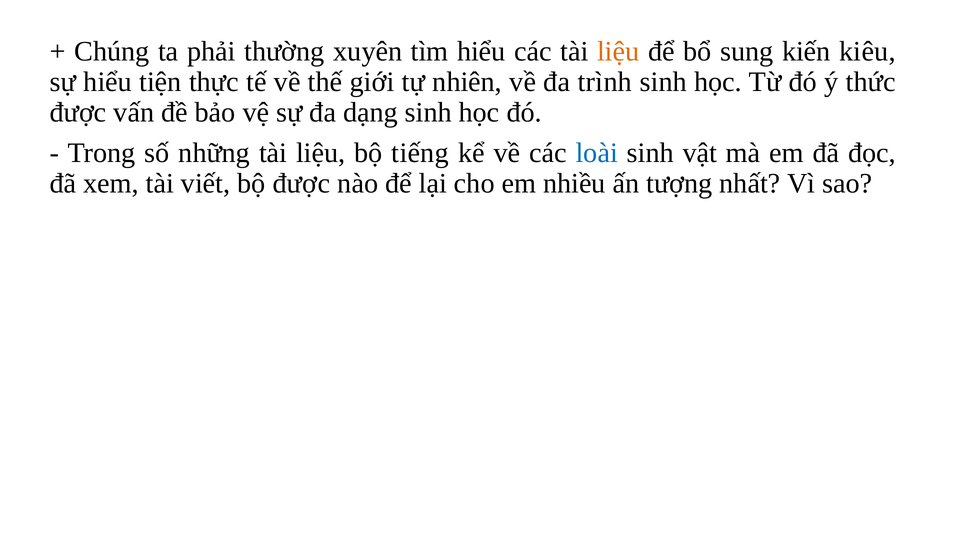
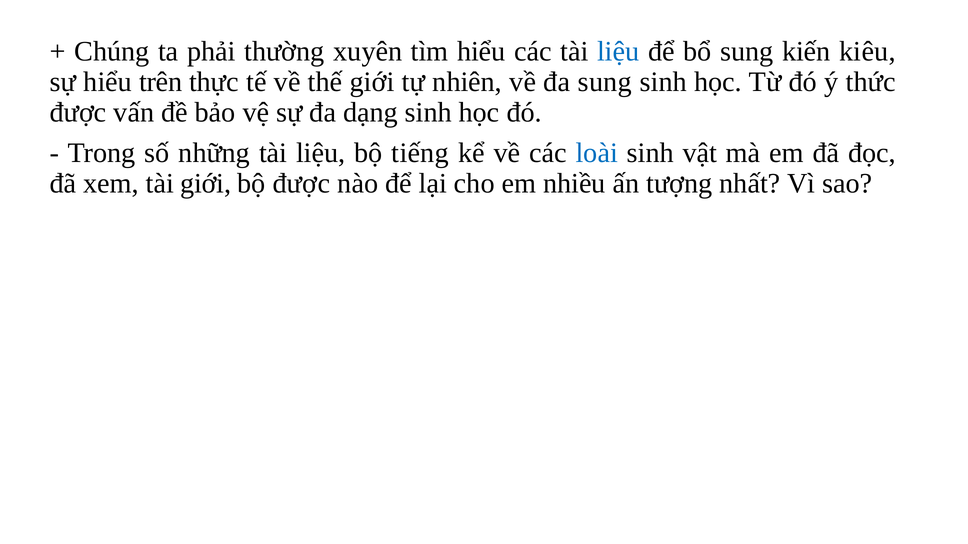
liệu colour: orange -> blue (618, 52)
tiện: tiện -> trên (161, 82)
đa trình: trình -> sung (605, 82)
tài viết: viết -> giới (206, 184)
